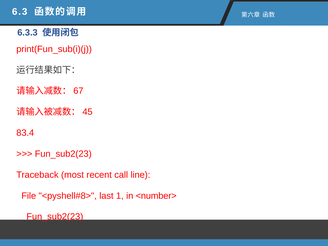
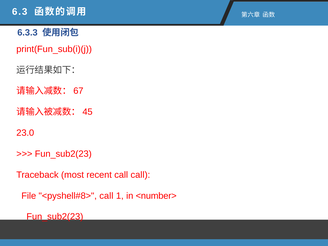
83.4: 83.4 -> 23.0 (25, 133)
call line: line -> call (140, 175)
last: last -> call (106, 196)
